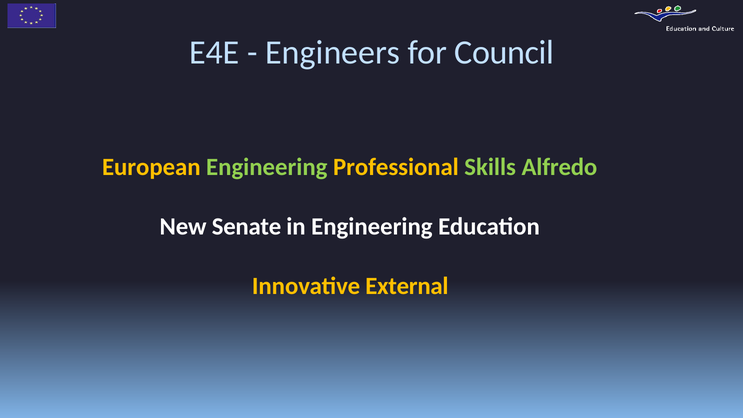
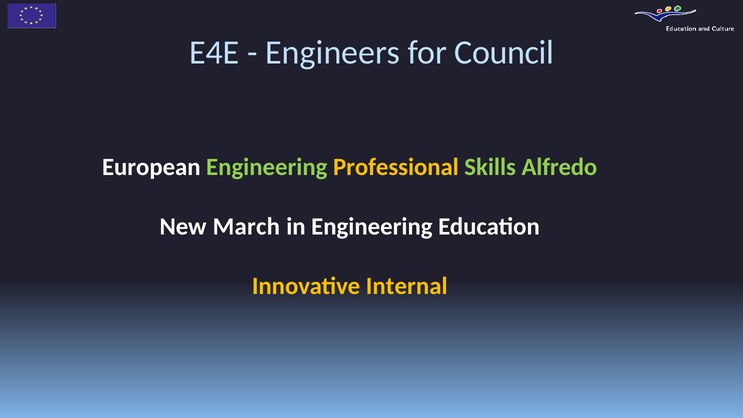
European colour: yellow -> white (151, 167)
Senate: Senate -> March (246, 226)
External: External -> Internal (407, 286)
